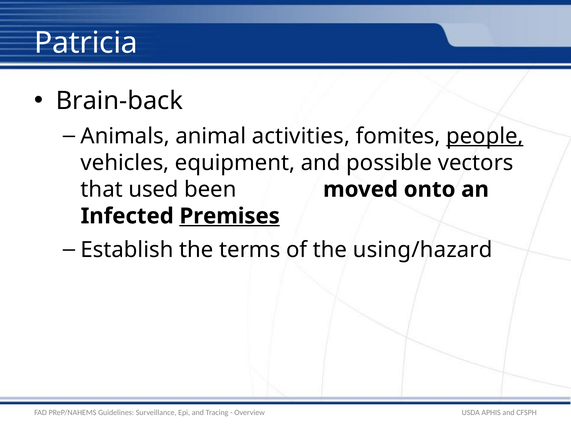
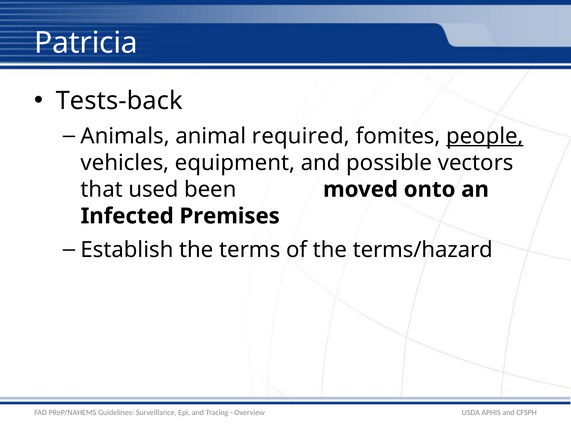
Brain-back: Brain-back -> Tests-back (119, 101)
activities: activities -> required (301, 136)
Premises underline: present -> none (230, 216)
using/hazard: using/hazard -> terms/hazard (423, 250)
